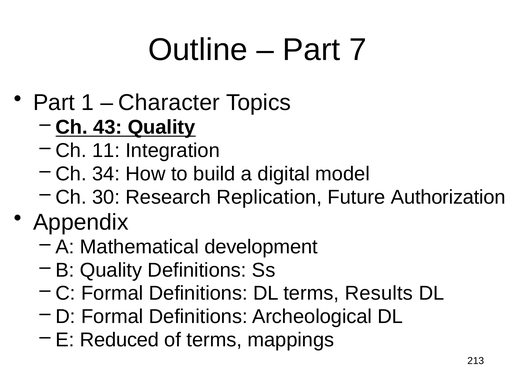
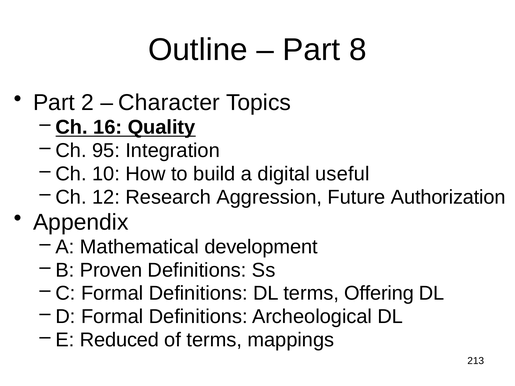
7: 7 -> 8 (358, 50)
1: 1 -> 2 (88, 103)
43: 43 -> 16 (108, 127)
11: 11 -> 95 (106, 151)
34: 34 -> 10 (106, 174)
model: model -> useful (342, 174)
30: 30 -> 12 (106, 197)
Replication: Replication -> Aggression (269, 197)
B Quality: Quality -> Proven (111, 270)
Results: Results -> Offering (379, 294)
